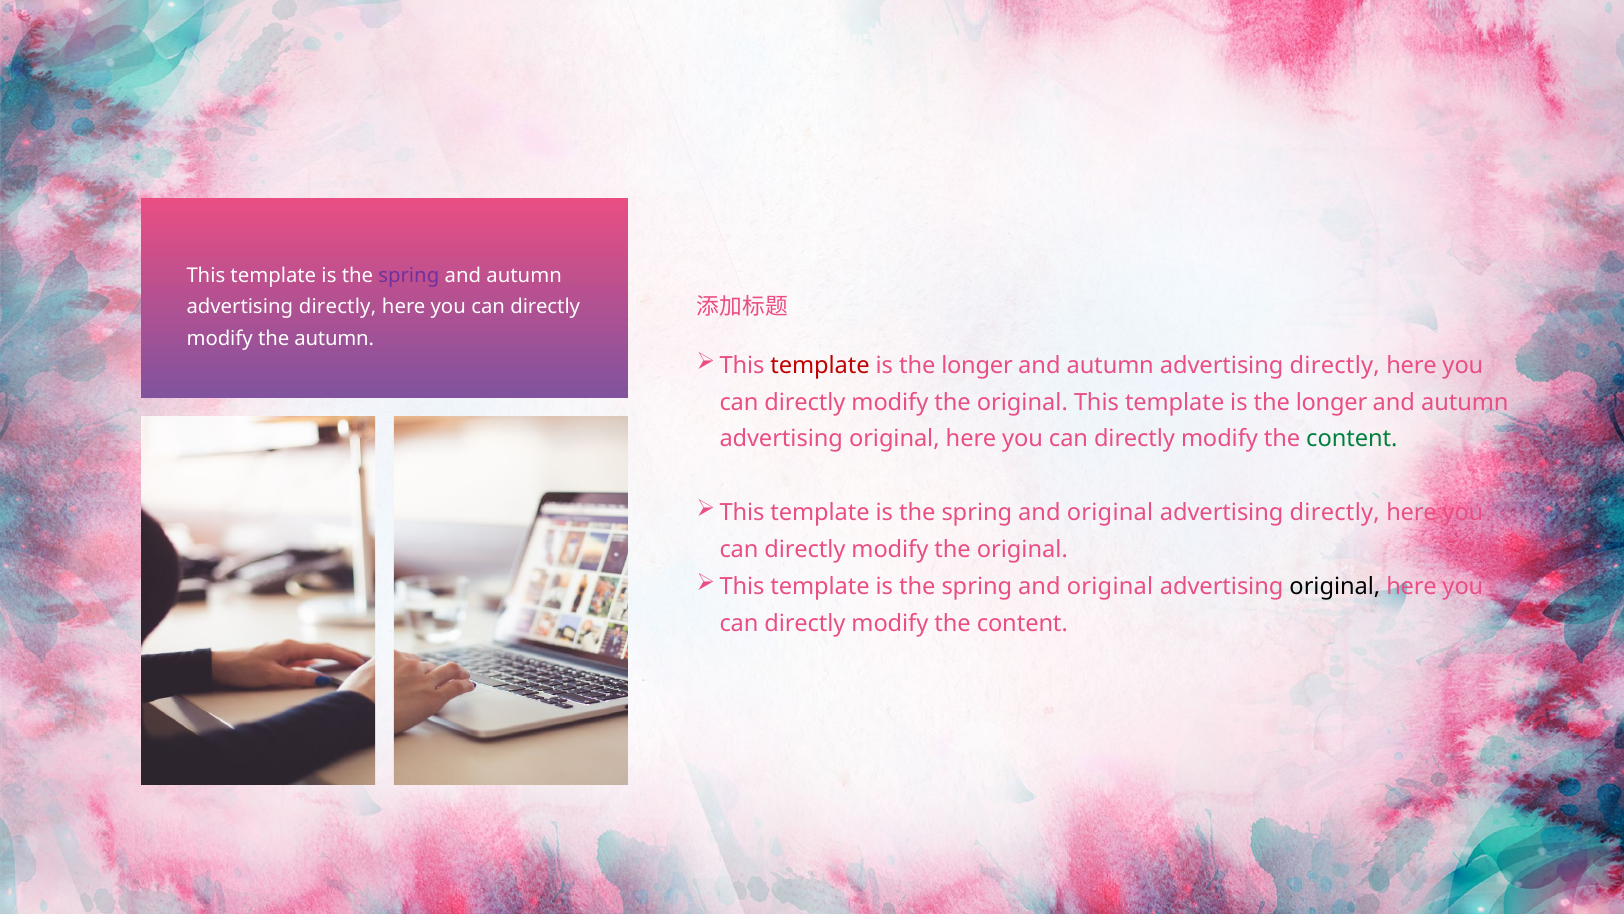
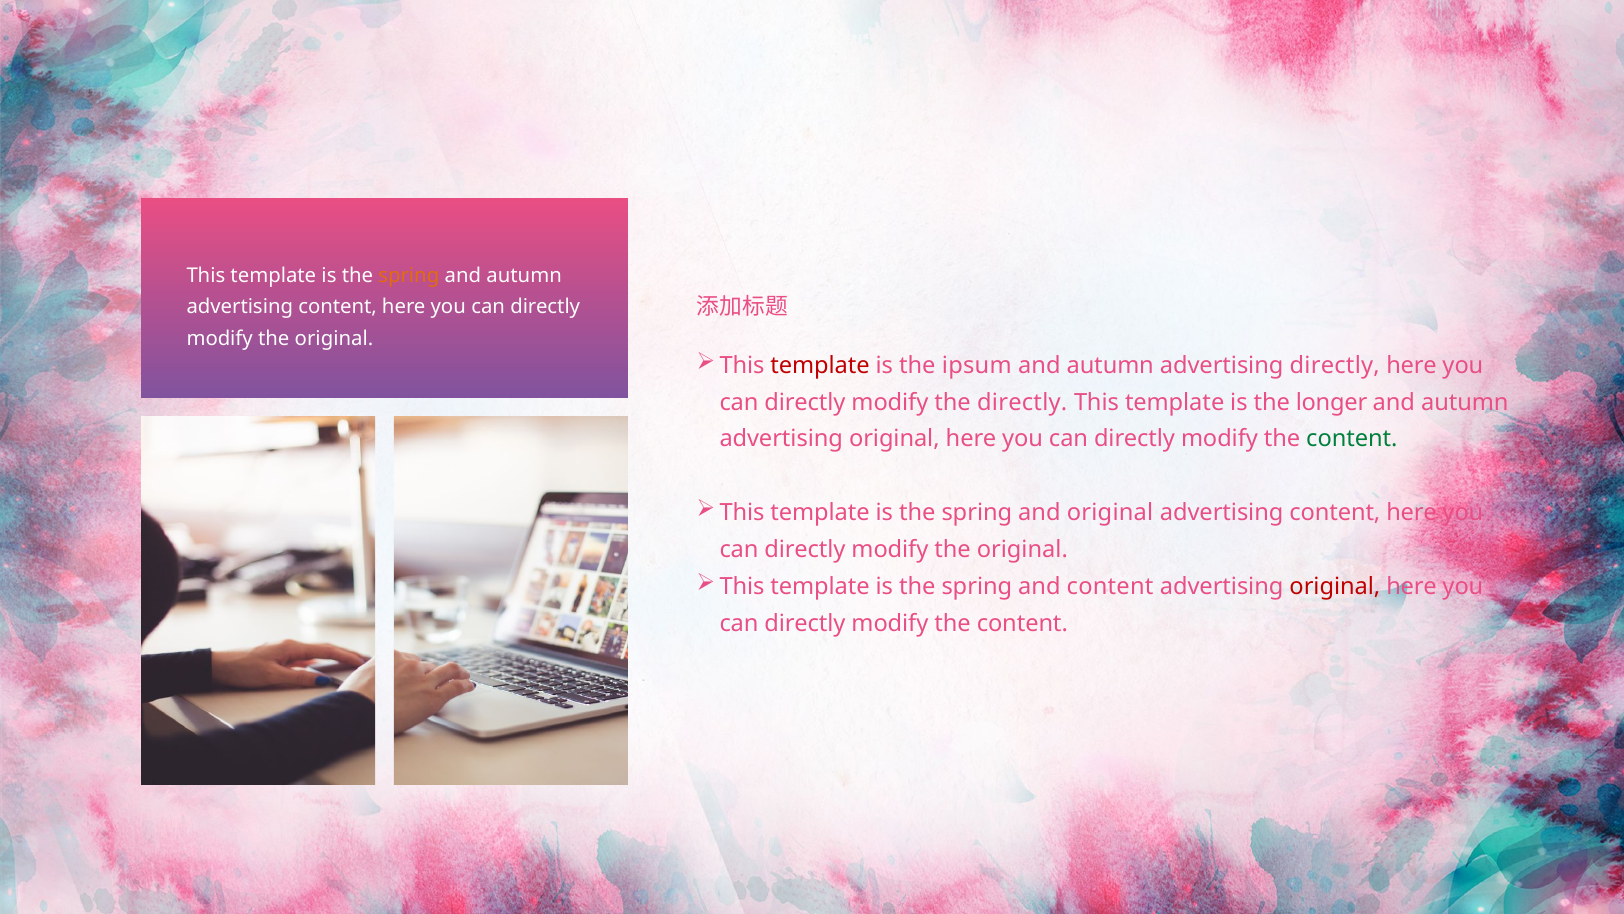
spring colour: purple -> orange (409, 275)
directly: directly -> content (338, 307)
autumn: autumn -> original (334, 339)
longer: longer -> ipsum (977, 365)
original: original -> directly (1022, 402)
directly: directly -> content (1335, 513)
original: original -> content (1110, 586)
original colour: black -> red (1335, 586)
